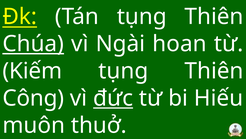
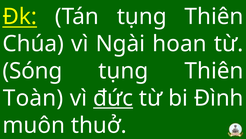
Chúa underline: present -> none (33, 44)
Kiếm: Kiếm -> Sóng (32, 71)
Công: Công -> Toàn (33, 98)
Hiếu: Hiếu -> Đình (219, 98)
